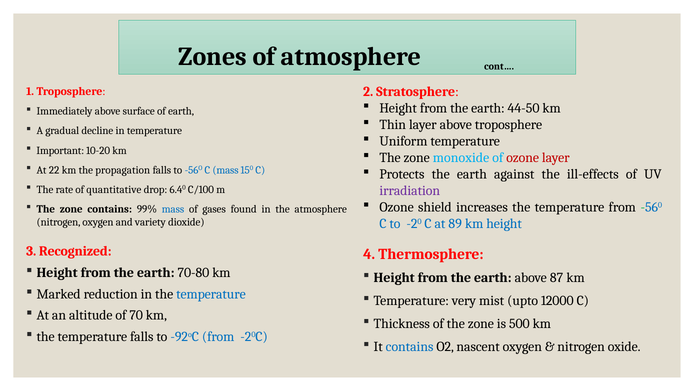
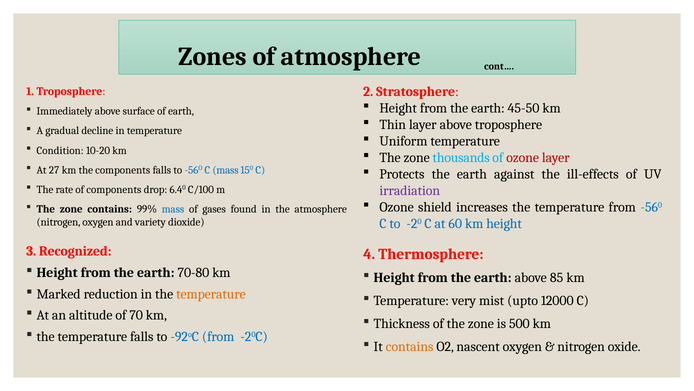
44-50: 44-50 -> 45-50 (524, 108)
Important: Important -> Condition (60, 150)
monoxide: monoxide -> thousands (461, 158)
22: 22 -> 27 (54, 170)
the propagation: propagation -> components (123, 170)
of quantitative: quantitative -> components (114, 189)
89: 89 -> 60 (455, 223)
87: 87 -> 85 (557, 277)
temperature colour: blue -> orange (211, 294)
contains colour: blue -> orange (410, 346)
